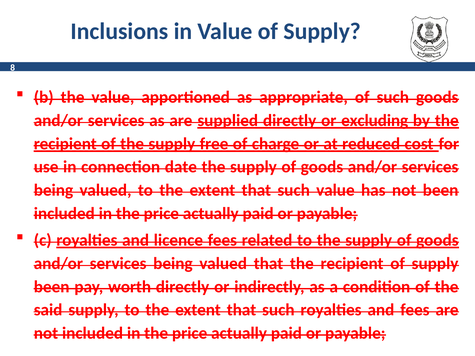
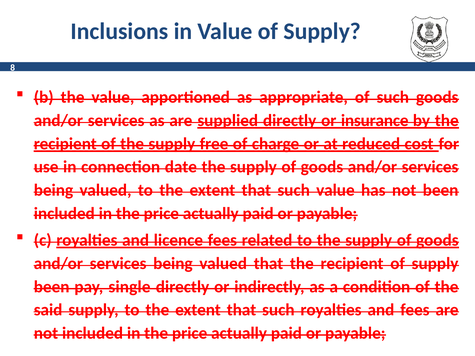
excluding: excluding -> insurance (375, 121)
worth: worth -> single (129, 287)
